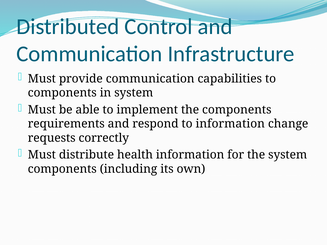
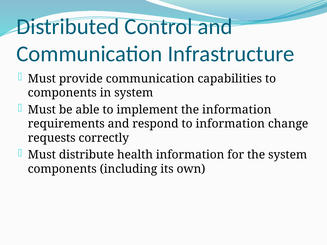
the components: components -> information (237, 110)
